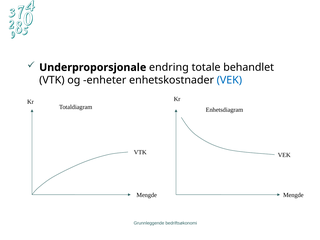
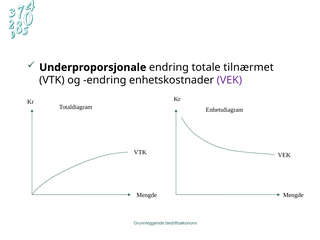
behandlet: behandlet -> tilnærmet (249, 67)
og enheter: enheter -> endring (105, 80)
VEK colour: blue -> purple (229, 80)
